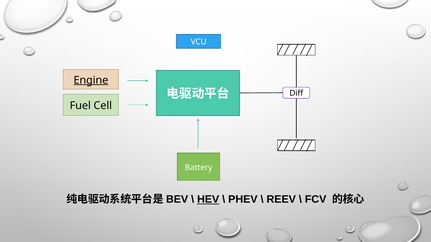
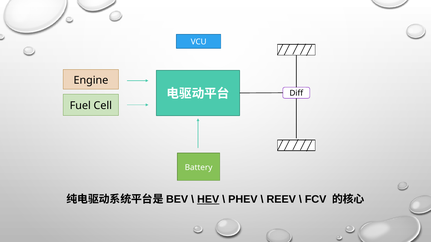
Engine underline: present -> none (91, 80)
